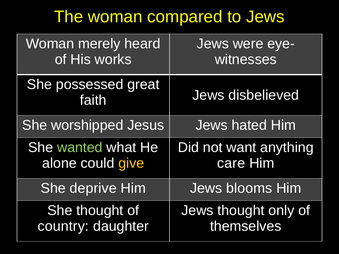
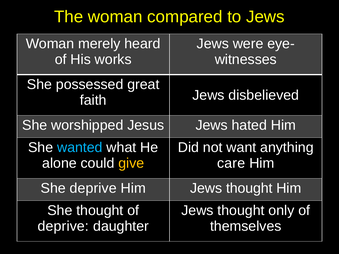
wanted colour: light green -> light blue (80, 148)
Him Jews blooms: blooms -> thought (249, 188)
country: country -> deprive (63, 226)
